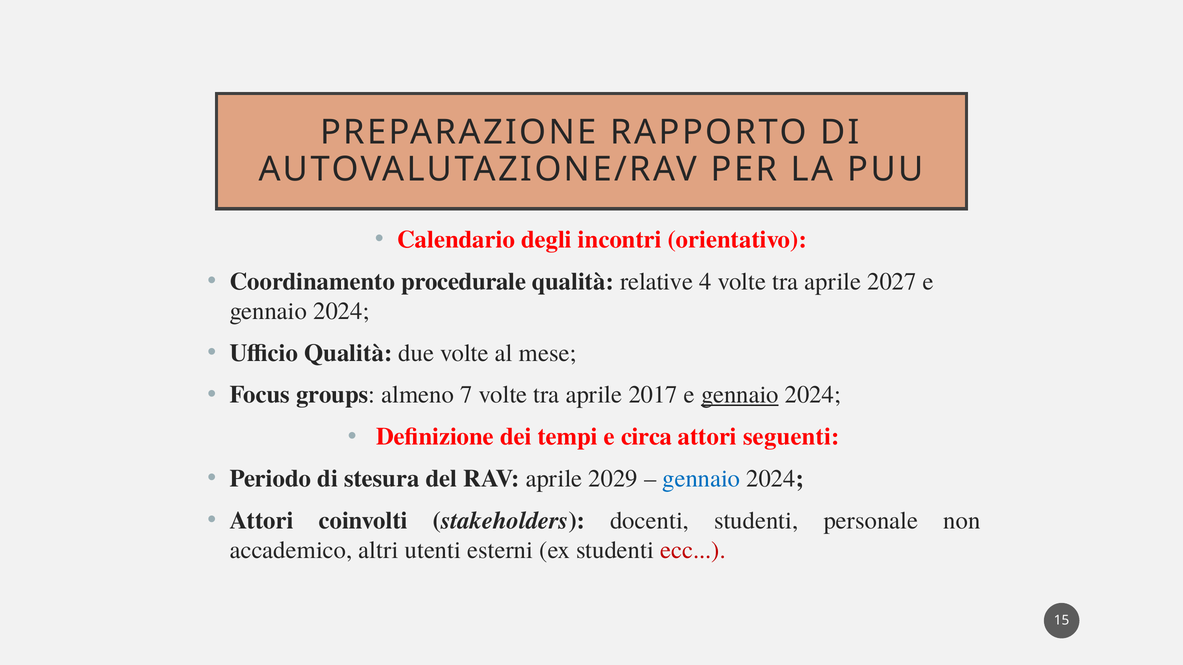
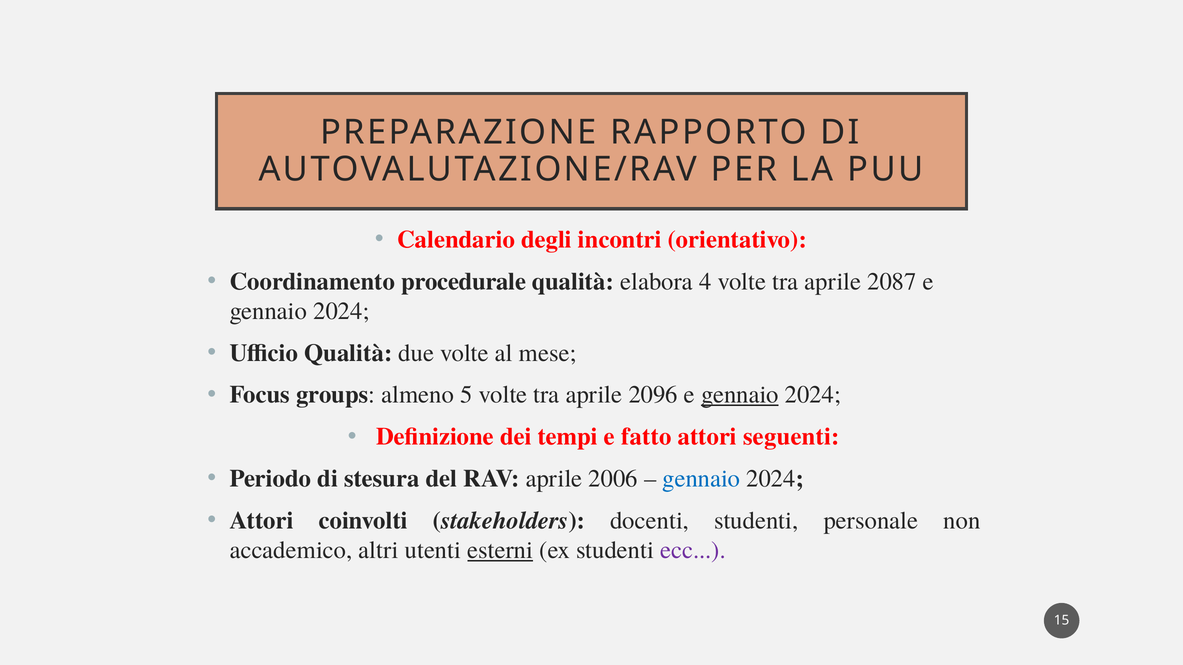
relative: relative -> elabora (657, 282)
2027: 2027 -> 2087 (892, 282)
7: 7 -> 5 (466, 395)
2017: 2017 -> 2096 (653, 395)
circa: circa -> fatto (646, 437)
2029: 2029 -> 2006 (613, 479)
esterni underline: none -> present (500, 551)
ecc colour: red -> purple (693, 551)
